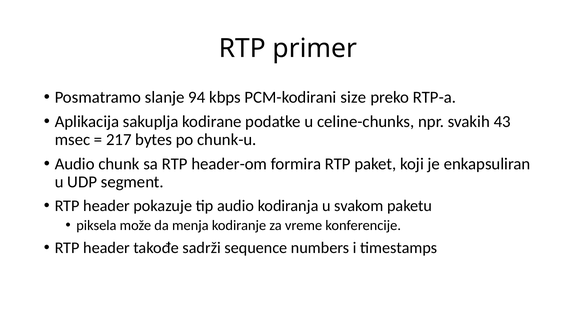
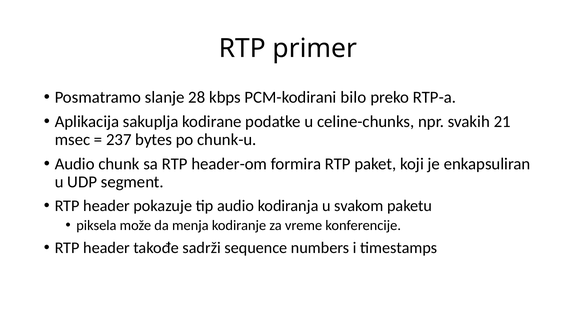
94: 94 -> 28 (197, 97)
size: size -> bilo (353, 97)
43: 43 -> 21 (502, 122)
217: 217 -> 237 (119, 140)
